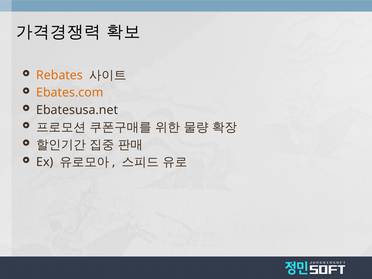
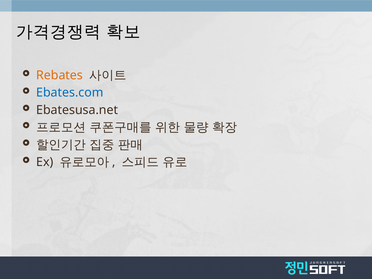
Ebates.com colour: orange -> blue (70, 93)
